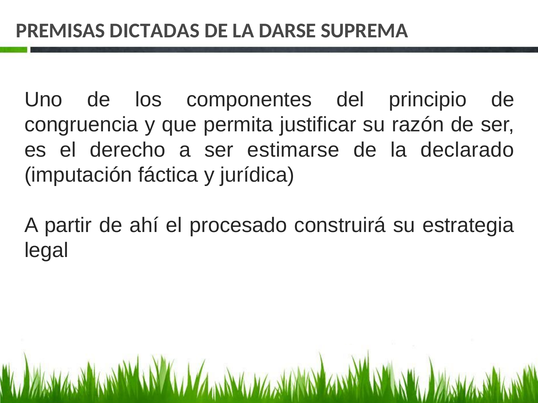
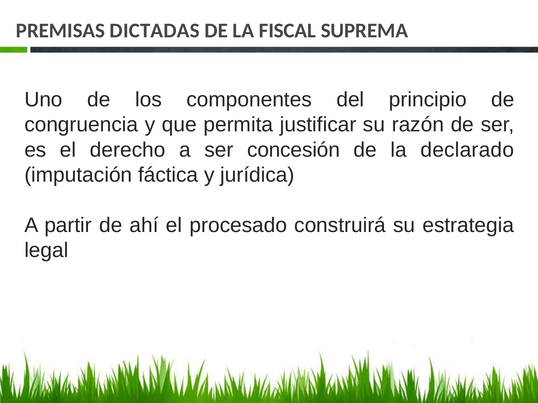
DARSE: DARSE -> FISCAL (287, 31)
estimarse: estimarse -> concesión (294, 150)
